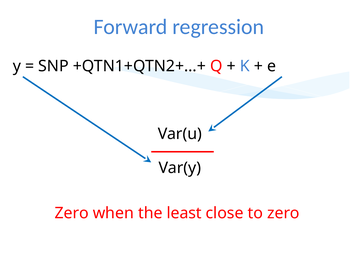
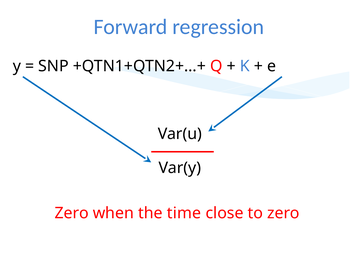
least: least -> time (184, 213)
